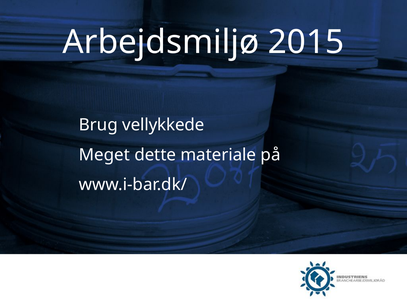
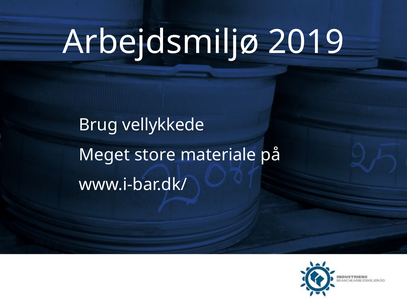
2015: 2015 -> 2019 (306, 42)
dette: dette -> store (155, 155)
